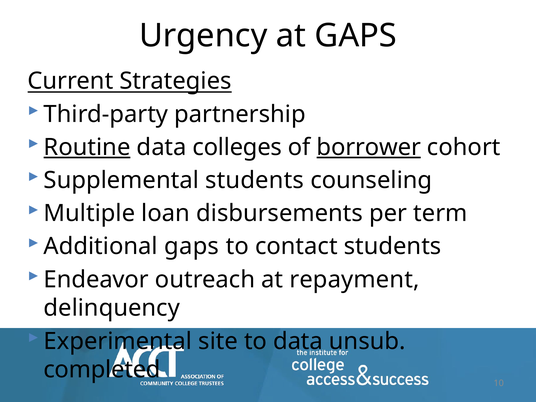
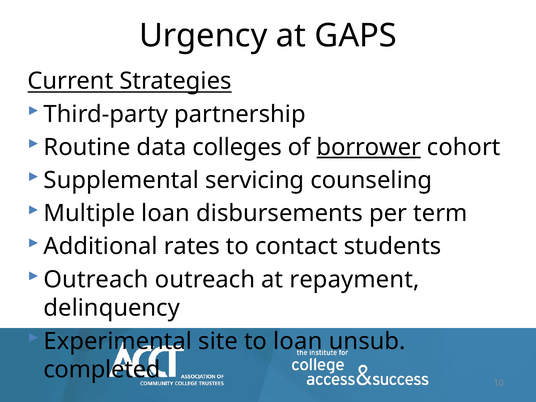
Routine underline: present -> none (87, 147)
Supplemental students: students -> servicing (255, 180)
Additional gaps: gaps -> rates (192, 246)
Endeavor: Endeavor -> Outreach (96, 280)
to data: data -> loan (298, 341)
